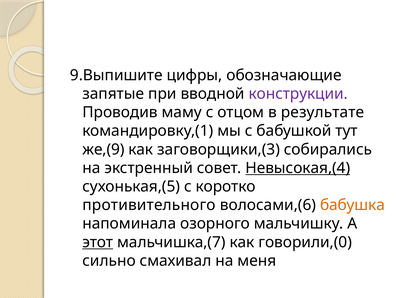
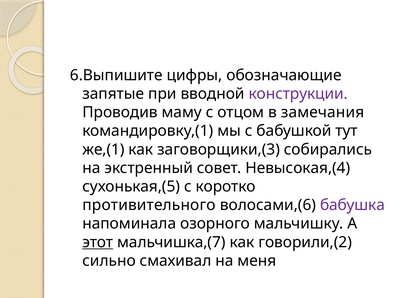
9.Выпишите: 9.Выпишите -> 6.Выпишите (116, 75)
результате: результате -> замечания (323, 113)
же,(9: же,(9 -> же,(1 (103, 150)
Невысокая,(4 underline: present -> none (298, 168)
бабушка colour: orange -> purple (352, 205)
говорили,(0: говорили,(0 -> говорили,(2 (305, 243)
